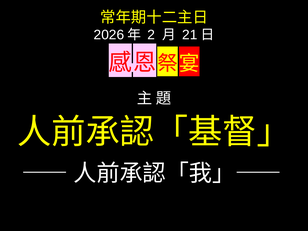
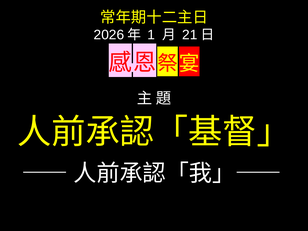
2: 2 -> 1 (151, 35)
